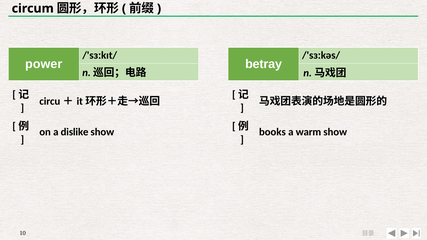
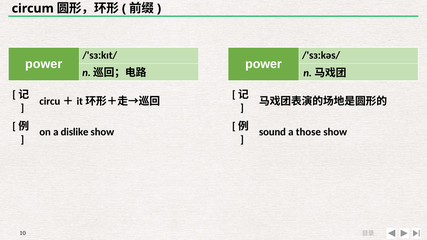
betray: betray -> power (264, 64)
books: books -> sound (272, 132)
warm: warm -> those (308, 132)
